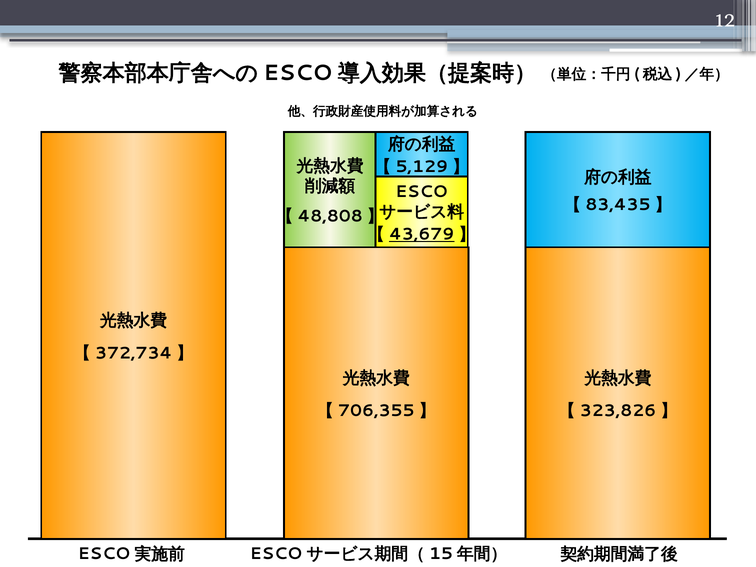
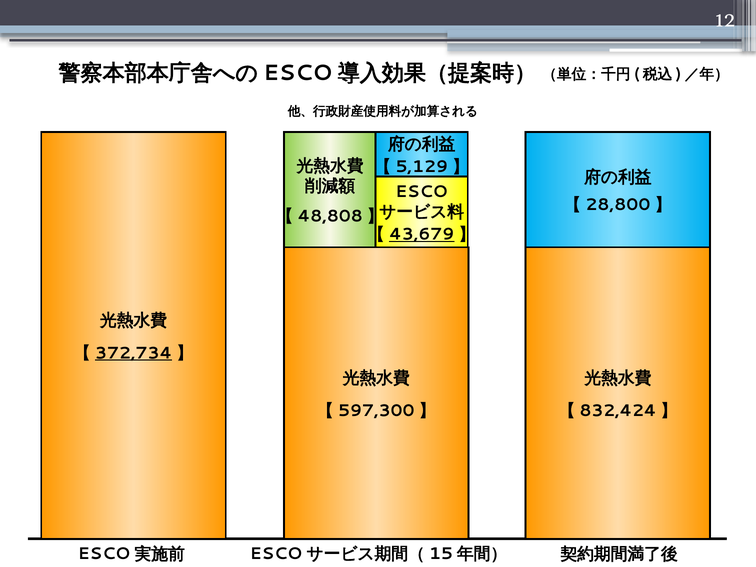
83,435: 83,435 -> 28,800 (618, 205)
372,734 underline: none -> present (134, 353)
706,355: 706,355 -> 597,300 (376, 411)
323,826: 323,826 -> 832,424 (618, 411)
